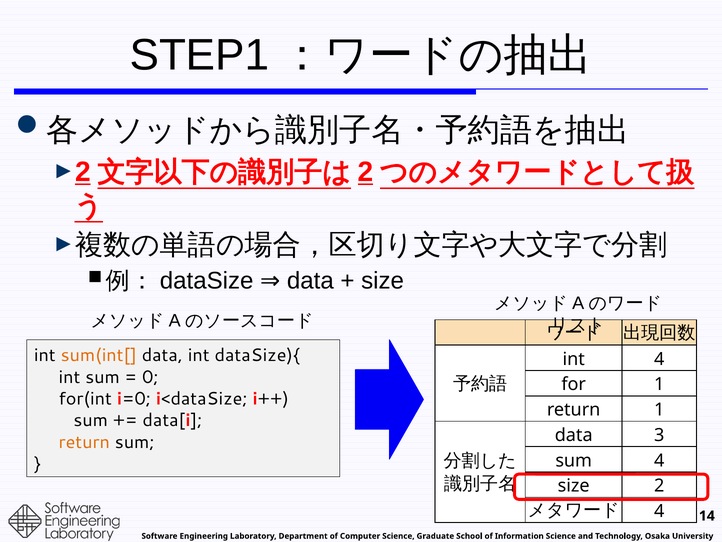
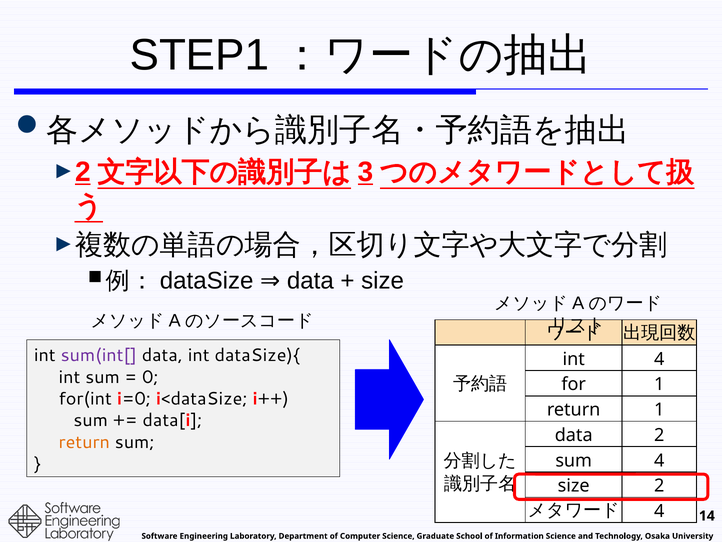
2: 2 -> 3 (366, 172)
sum(int[ colour: orange -> purple (99, 355)
data 3: 3 -> 2 (659, 435)
